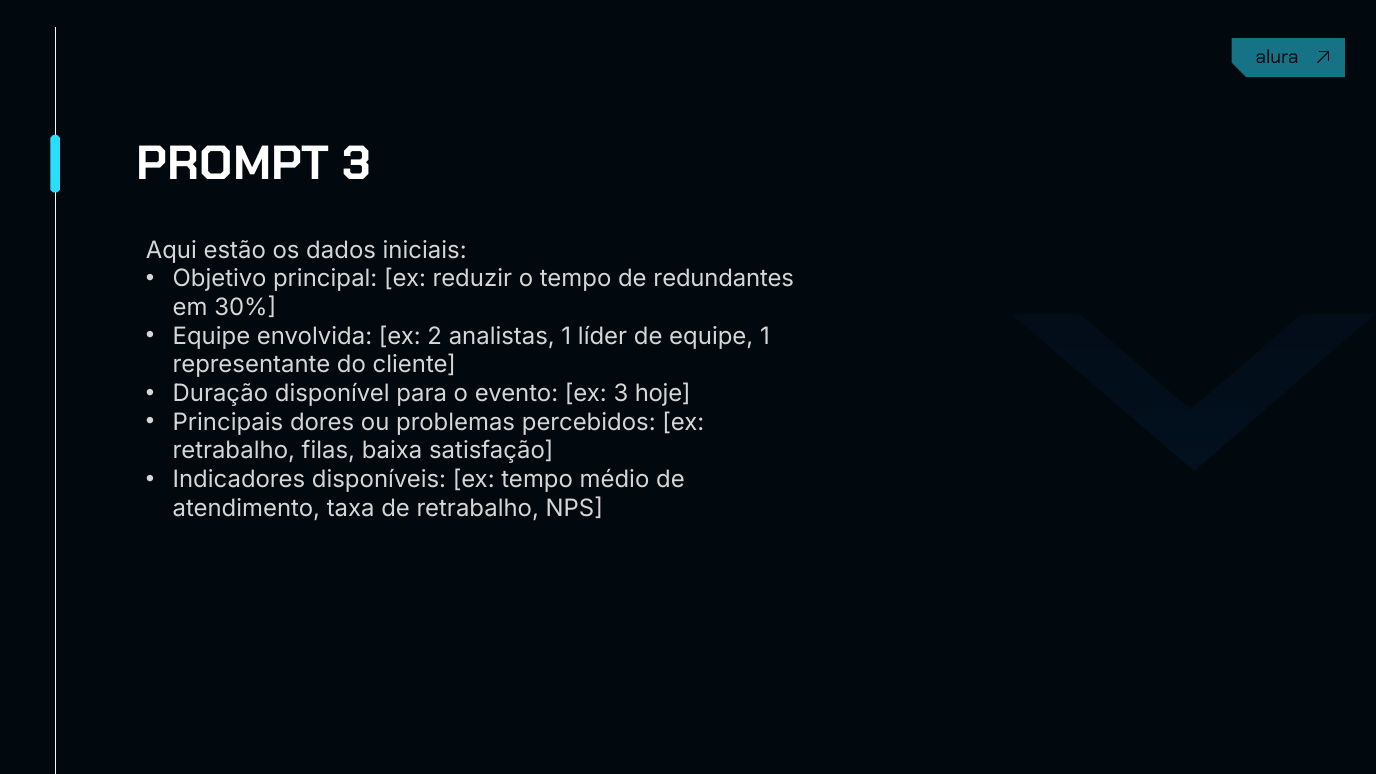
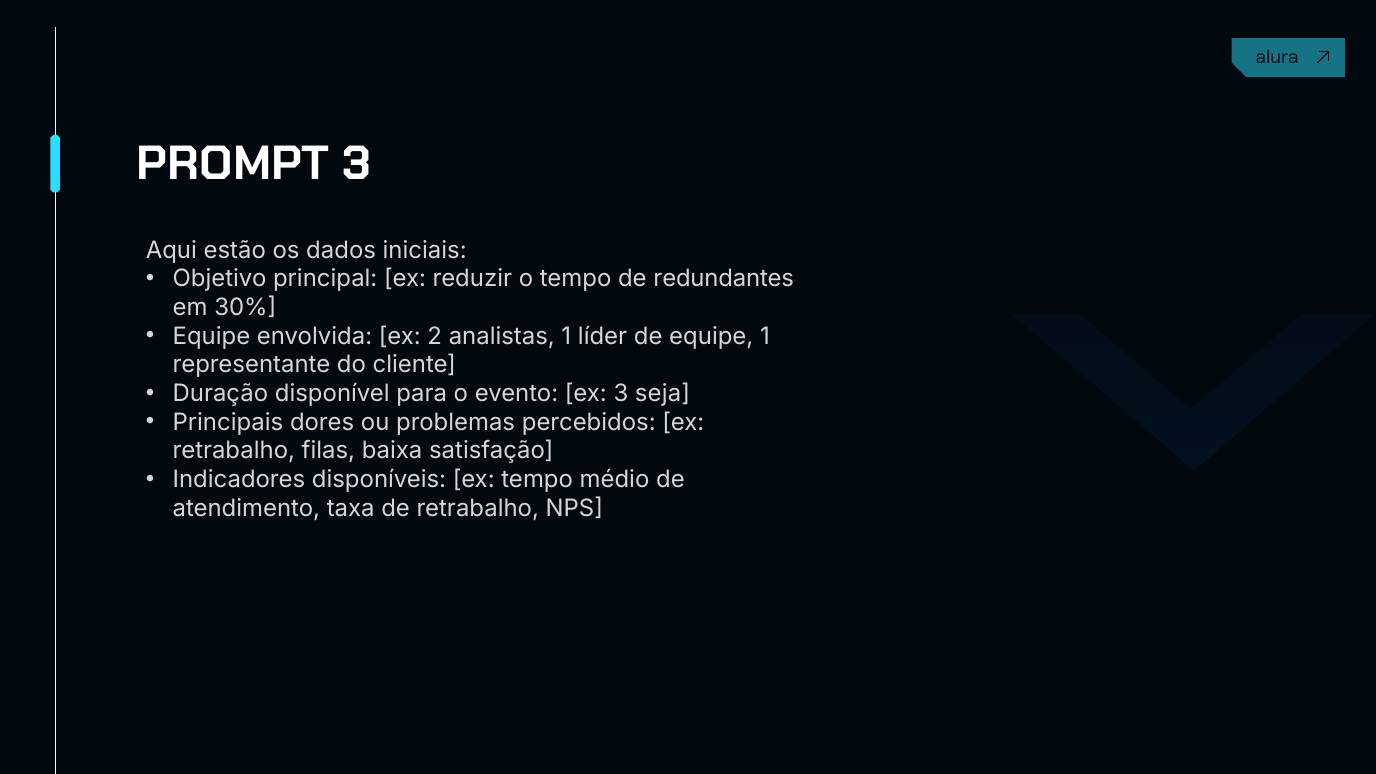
hoje: hoje -> seja (663, 394)
